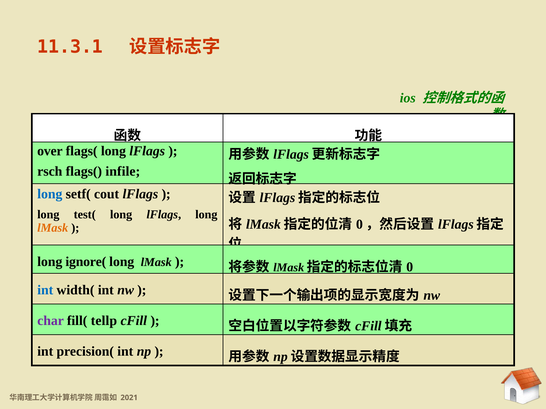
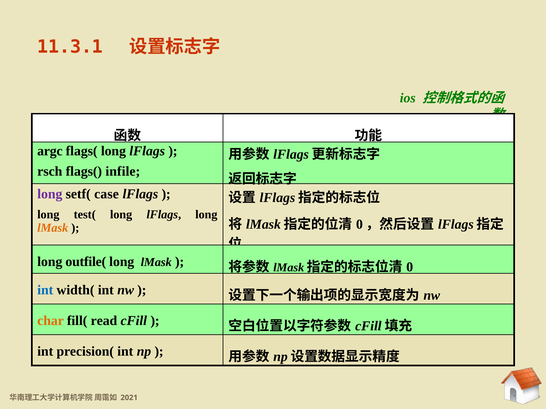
over: over -> argc (50, 151)
long colour: blue -> purple (50, 194)
cout: cout -> case (107, 194)
ignore(: ignore( -> outfile( (86, 262)
char colour: purple -> orange (51, 321)
tellp: tellp -> read (104, 321)
